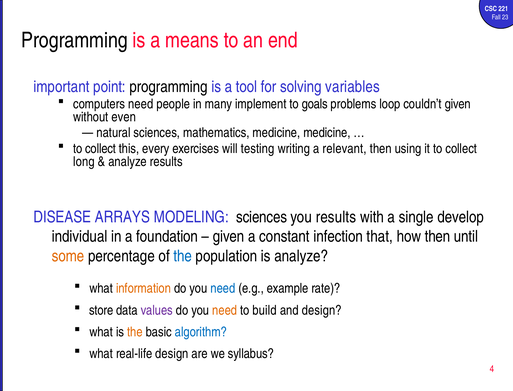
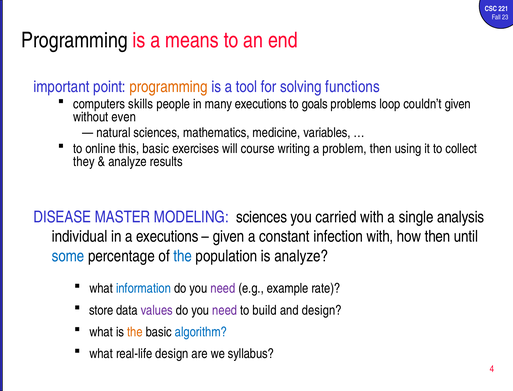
programming colour: black -> orange (169, 87)
variables: variables -> functions (353, 87)
computers need: need -> skills (141, 104)
many implement: implement -> executions (261, 104)
medicine medicine: medicine -> variables (327, 133)
collect: collect -> online (100, 148)
this every: every -> basic (156, 148)
testing: testing -> course (258, 148)
relevant: relevant -> problem (345, 148)
long: long -> they (84, 162)
ARRAYS: ARRAYS -> MASTER (123, 217)
you results: results -> carried (336, 217)
develop: develop -> analysis (461, 217)
a foundation: foundation -> executions (167, 236)
infection that: that -> with (380, 236)
some colour: orange -> blue (68, 256)
information colour: orange -> blue (143, 288)
need colour: blue -> purple (223, 288)
need colour: orange -> purple (225, 310)
